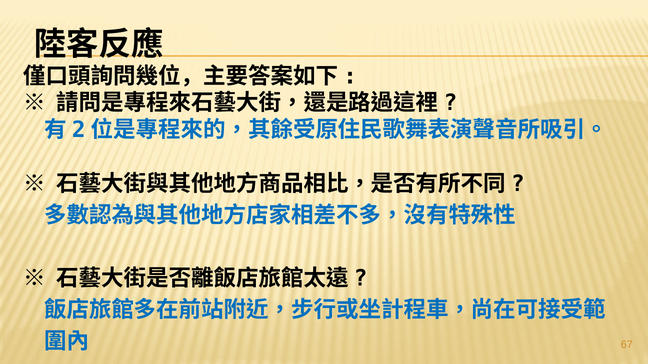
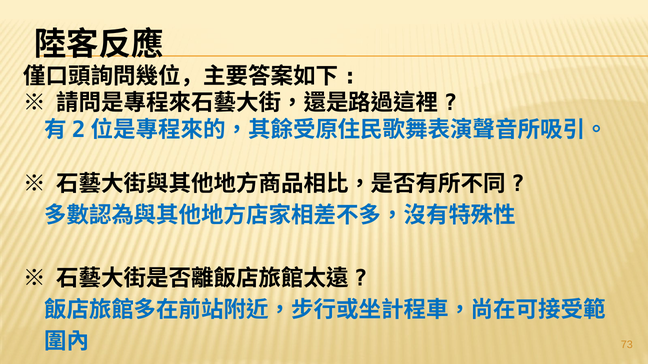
67: 67 -> 73 (627, 345)
